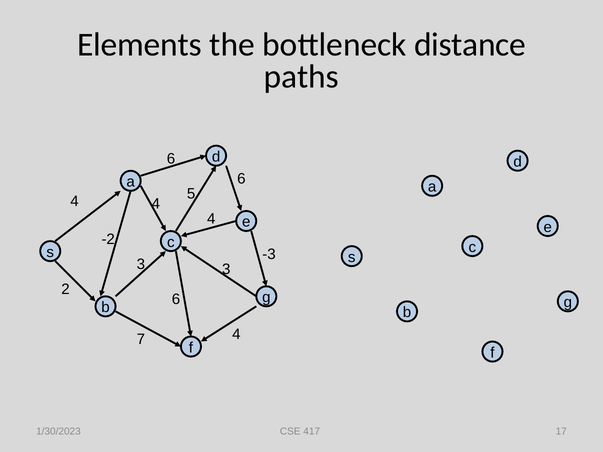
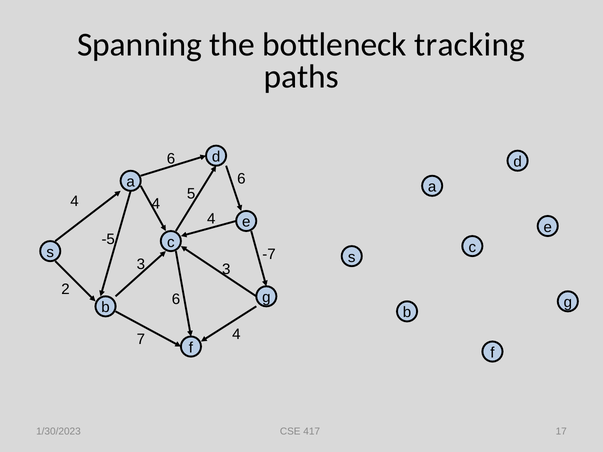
Elements: Elements -> Spanning (140, 45)
distance: distance -> tracking (470, 45)
-2: -2 -> -5 (108, 239)
-3: -3 -> -7 (269, 254)
